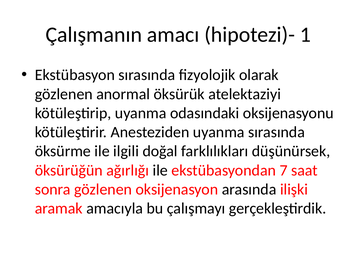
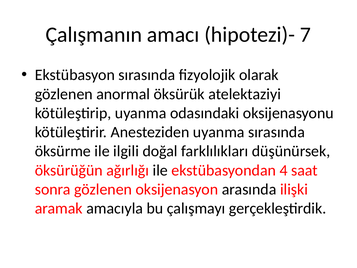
1: 1 -> 7 (305, 35)
7: 7 -> 4 (284, 170)
